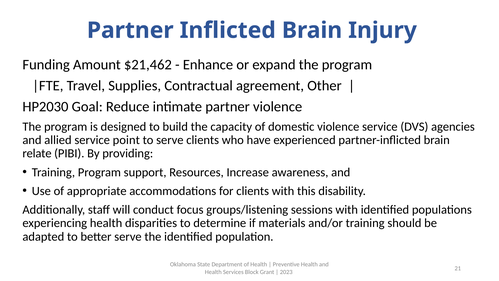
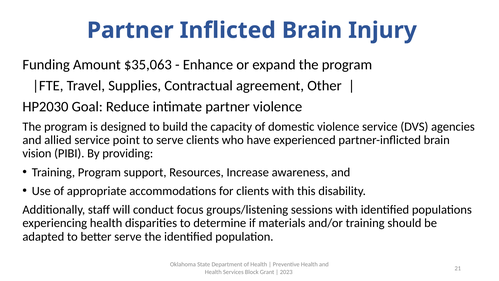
$21,462: $21,462 -> $35,063 (148, 65)
relate: relate -> vision (37, 153)
